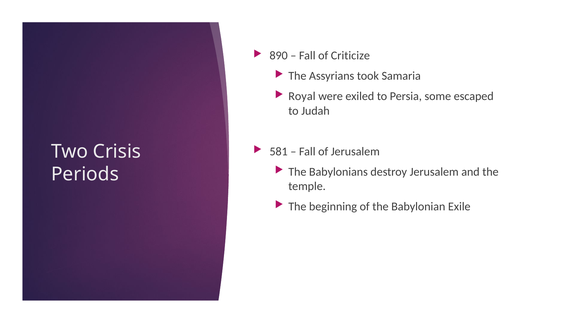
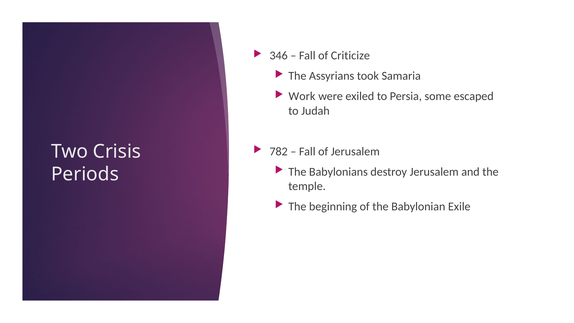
890: 890 -> 346 (279, 56)
Royal: Royal -> Work (302, 96)
581: 581 -> 782 (279, 151)
